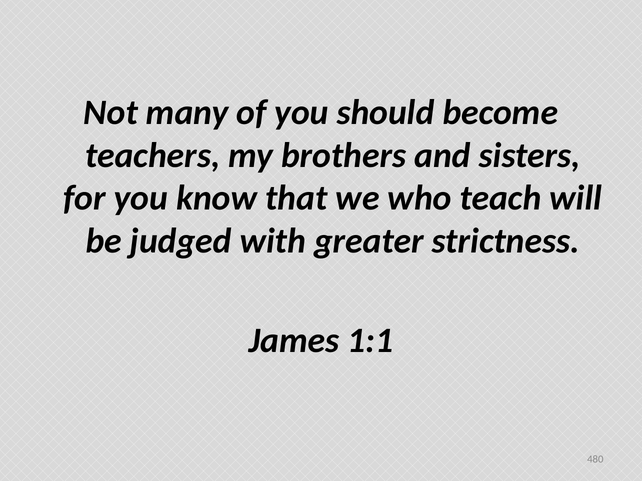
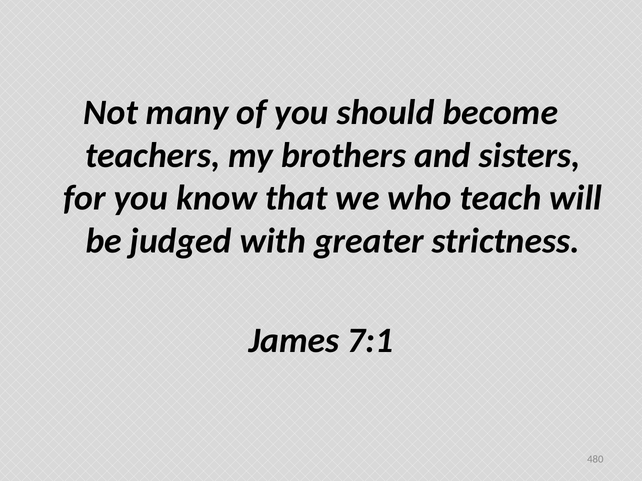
1:1: 1:1 -> 7:1 (370, 341)
